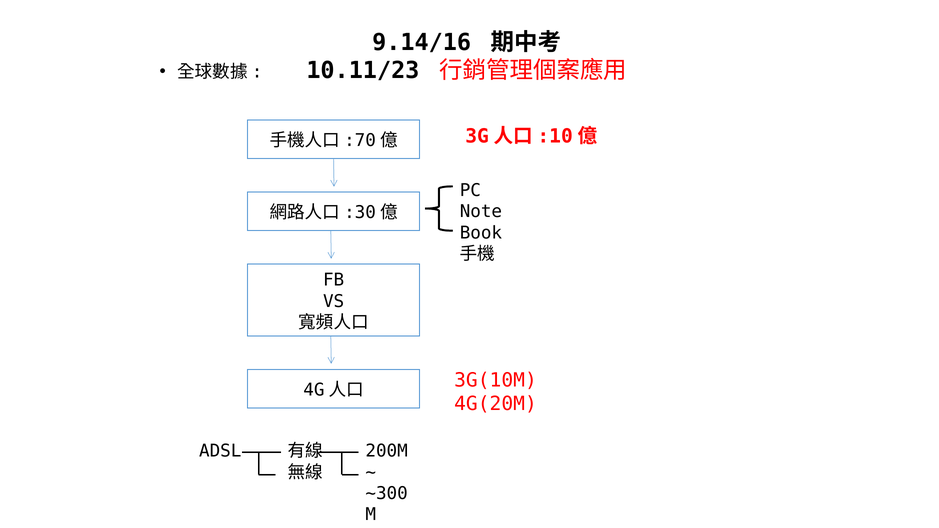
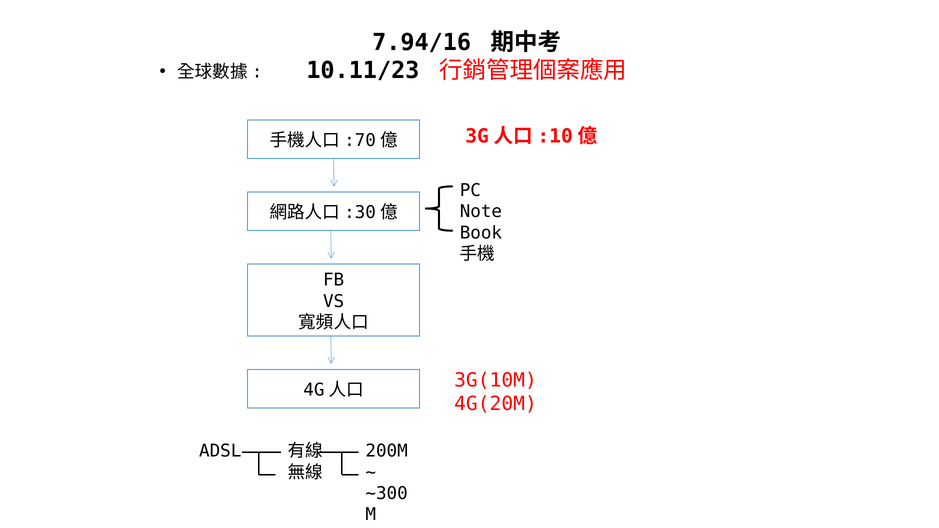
9.14/16: 9.14/16 -> 7.94/16 (422, 43)
